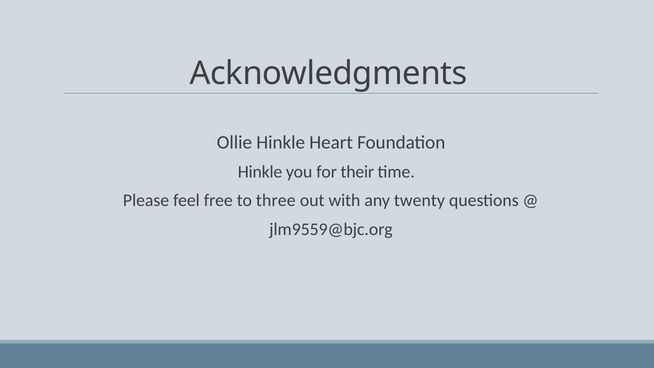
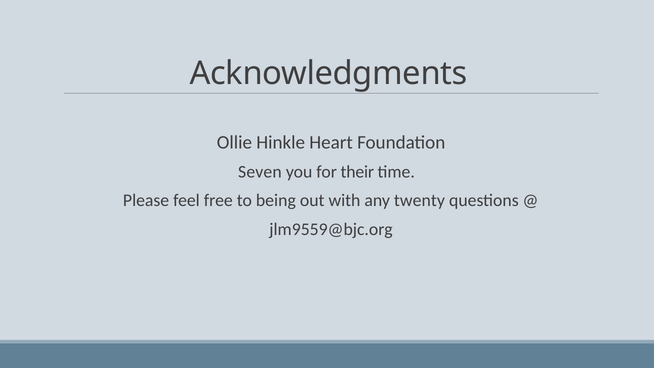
Hinkle: Hinkle -> Seven (260, 172)
three: three -> being (276, 200)
